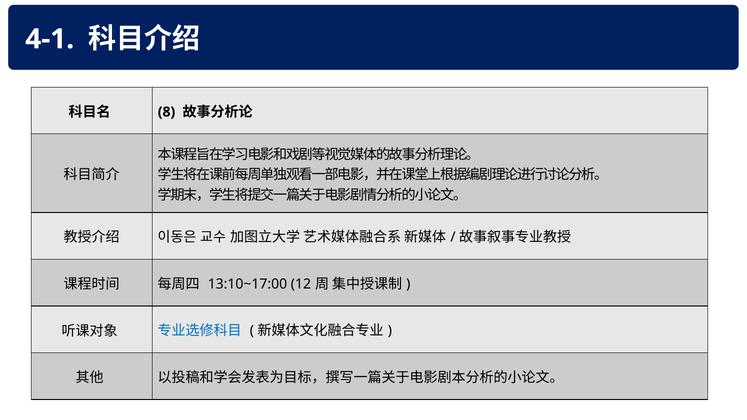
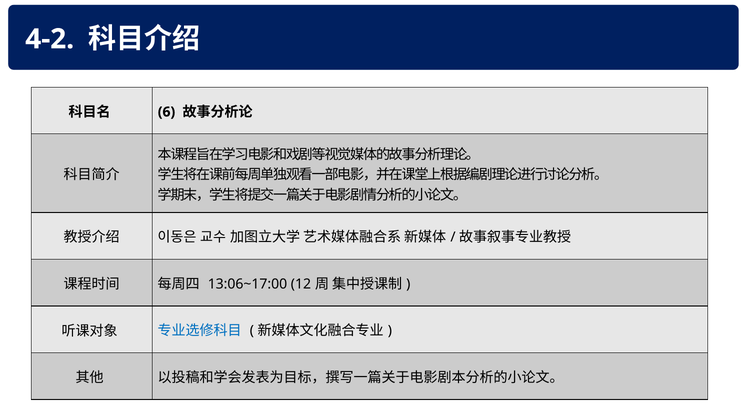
4-1: 4-1 -> 4-2 (50, 39)
8: 8 -> 6 (167, 112)
13:10~17:00: 13:10~17:00 -> 13:06~17:00 (247, 284)
